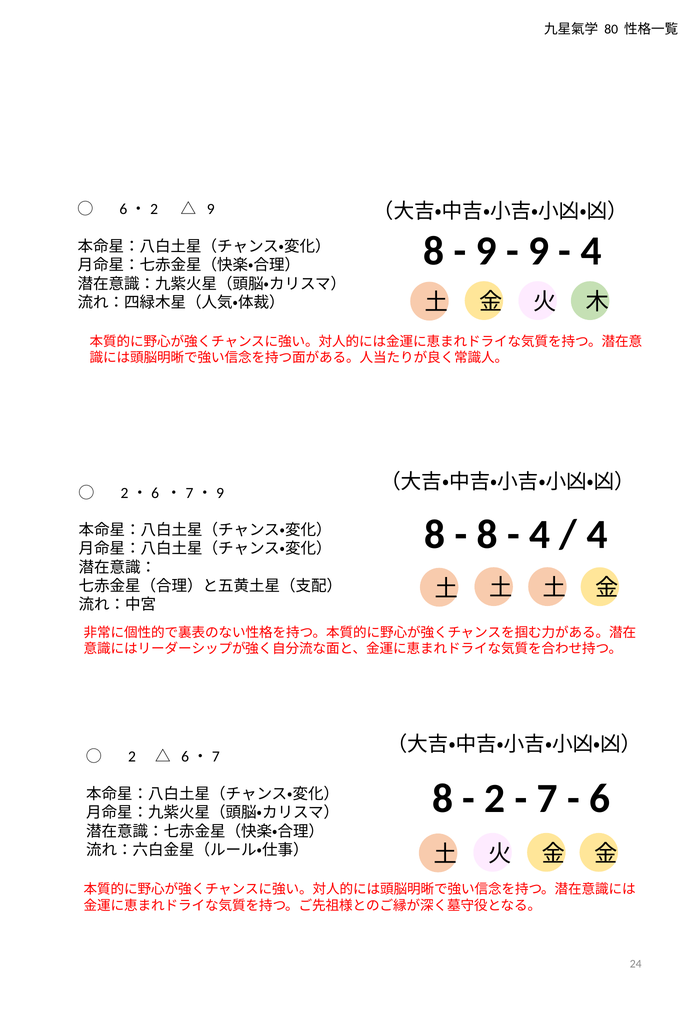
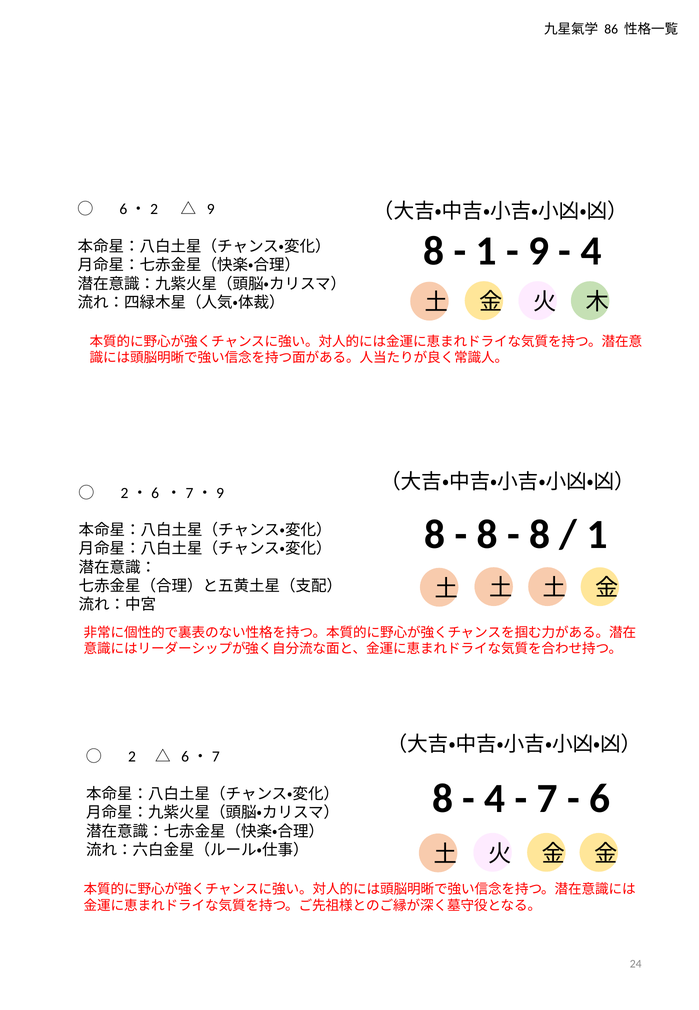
80: 80 -> 86 (611, 29)
9: 9 -> 1 (486, 251)
4: 4 -> 8 (540, 534)
4: 4 -> 1 (597, 534)
2: 2 -> 4 (495, 798)
